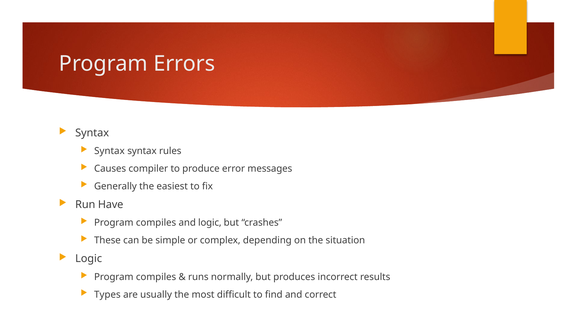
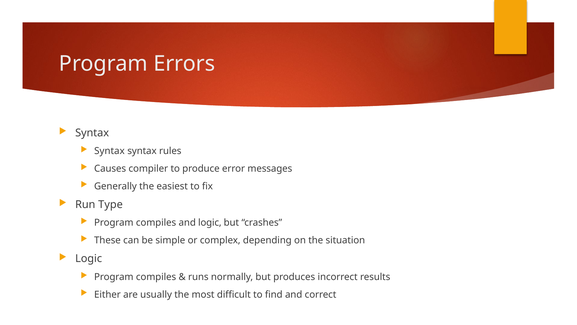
Have: Have -> Type (111, 204)
Types: Types -> Either (107, 294)
